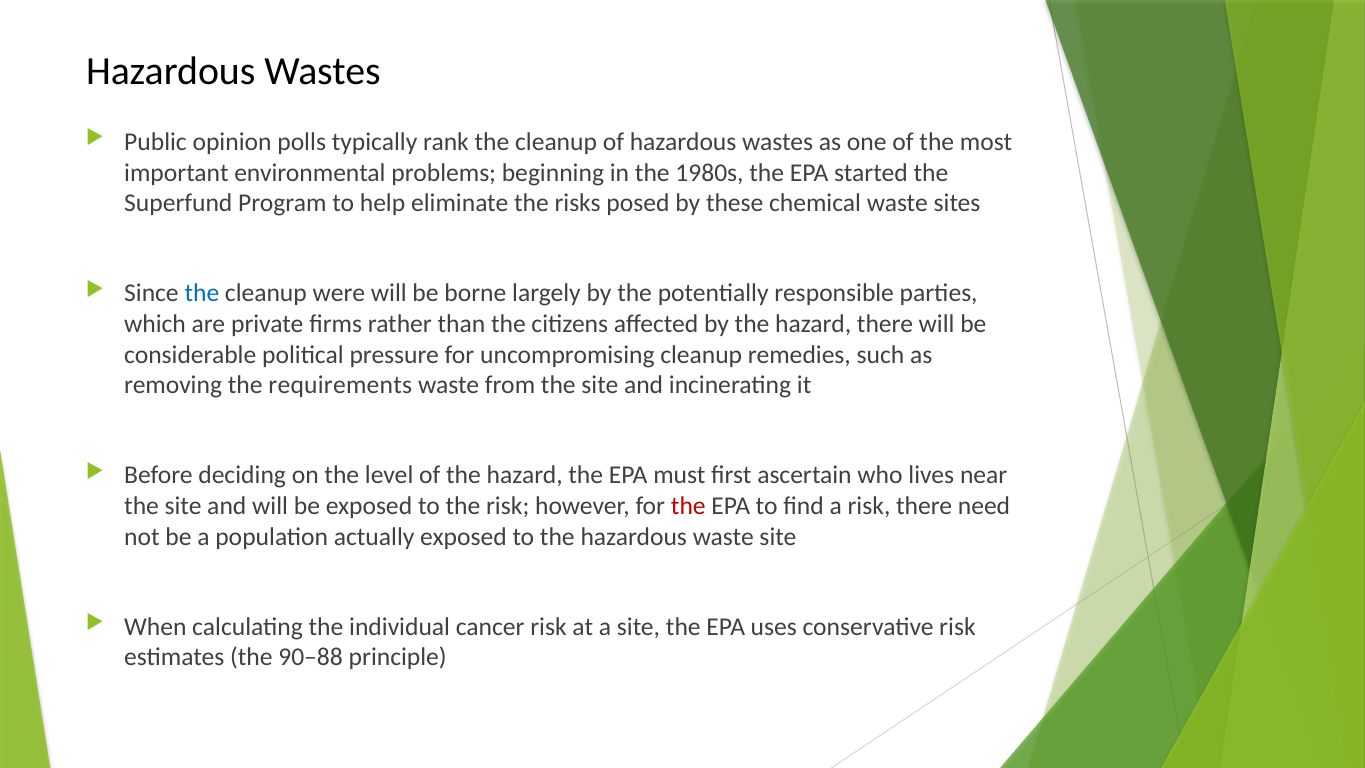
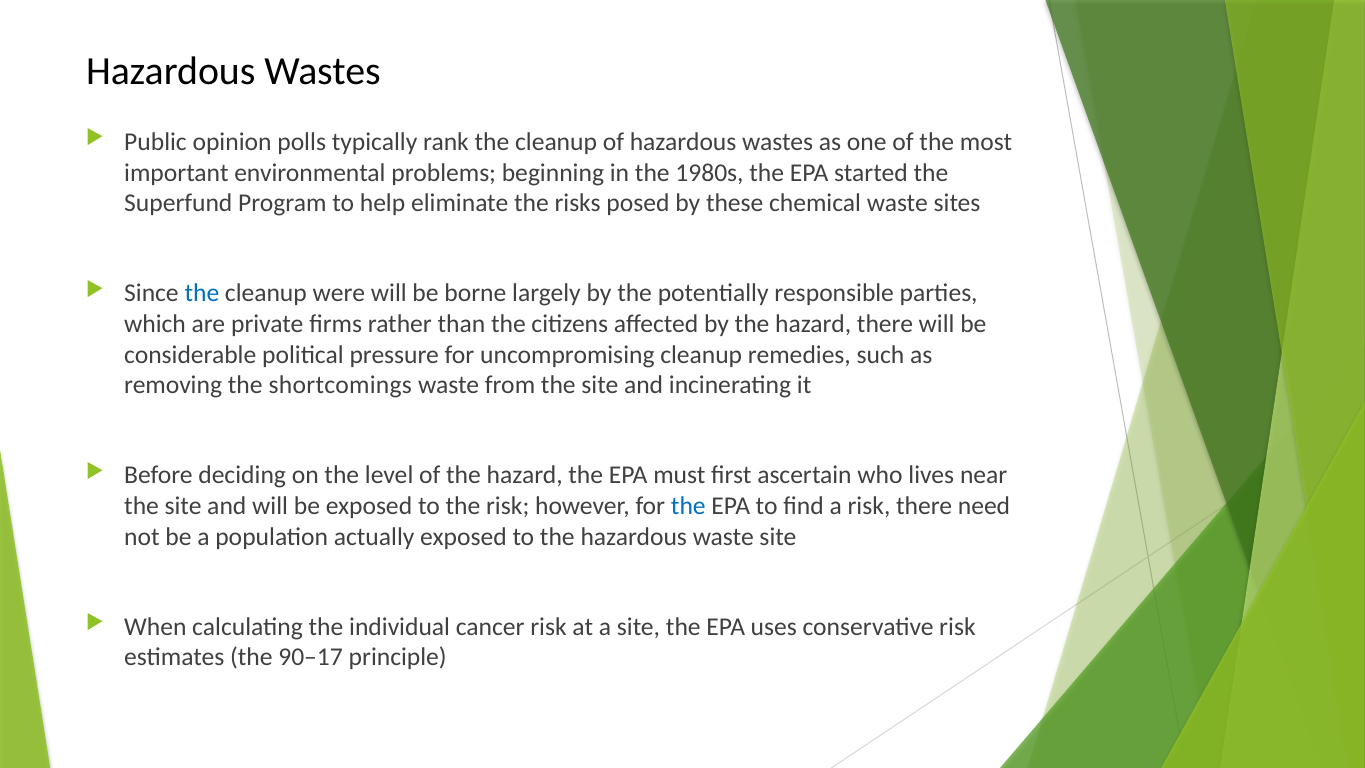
requirements: requirements -> shortcomings (340, 385)
the colour: red -> blue (688, 506)
90–88: 90–88 -> 90–17 (311, 657)
